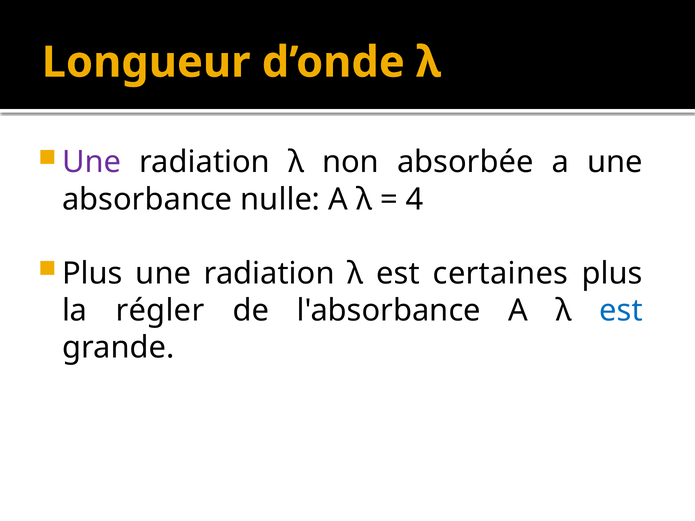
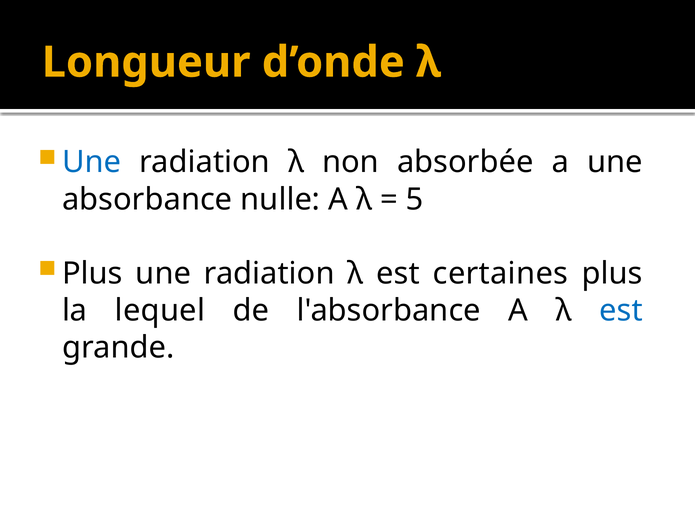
Une colour: purple -> blue (92, 162)
4: 4 -> 5 (415, 199)
régler: régler -> lequel (160, 311)
